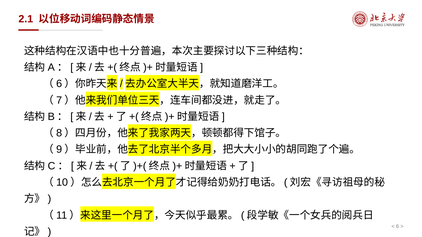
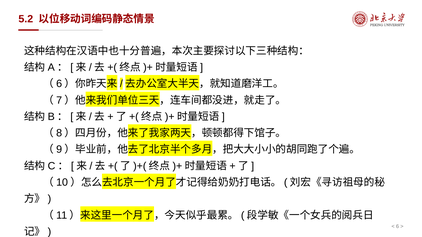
2.1: 2.1 -> 5.2 (26, 19)
